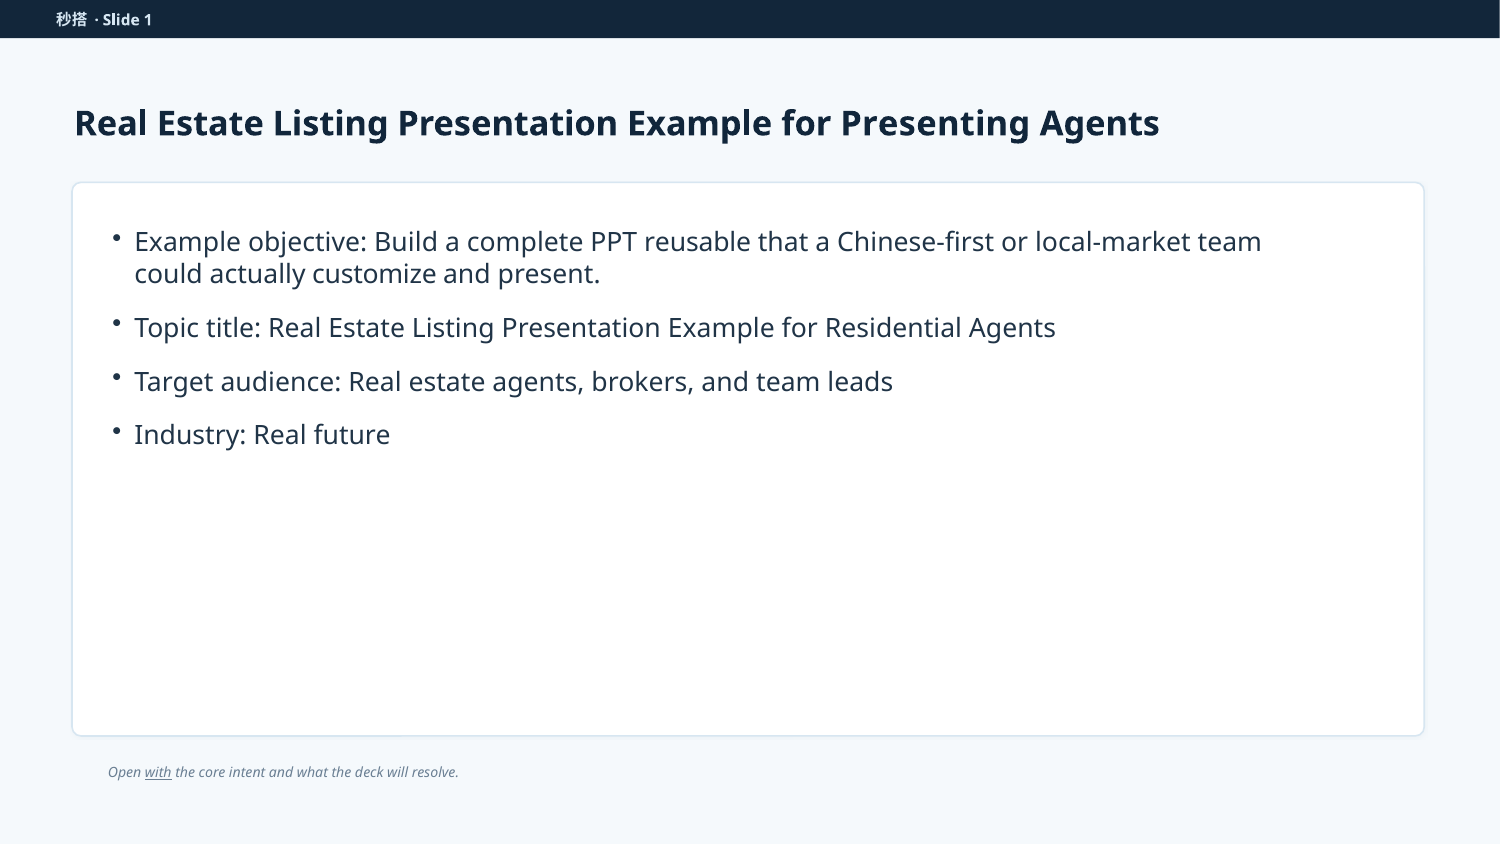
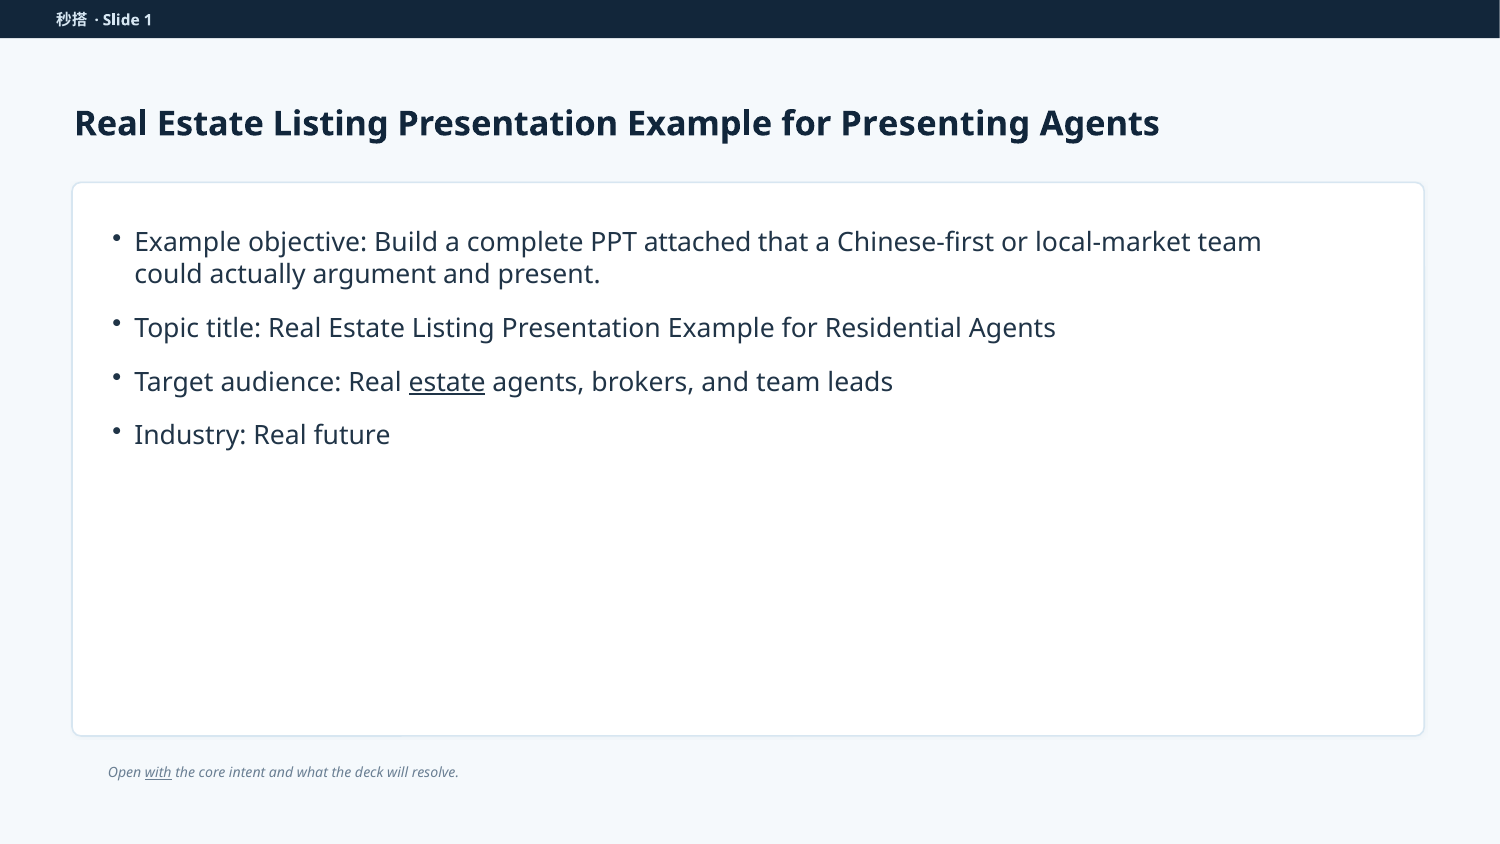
reusable: reusable -> attached (698, 243)
customize: customize -> argument (374, 275)
estate underline: none -> present (447, 382)
